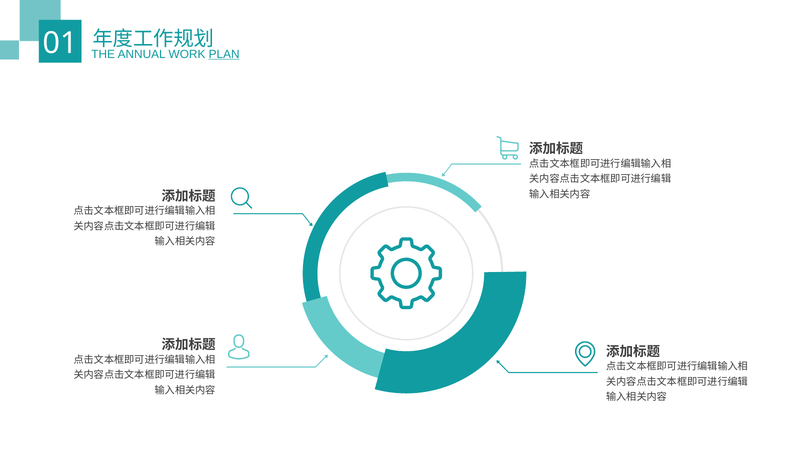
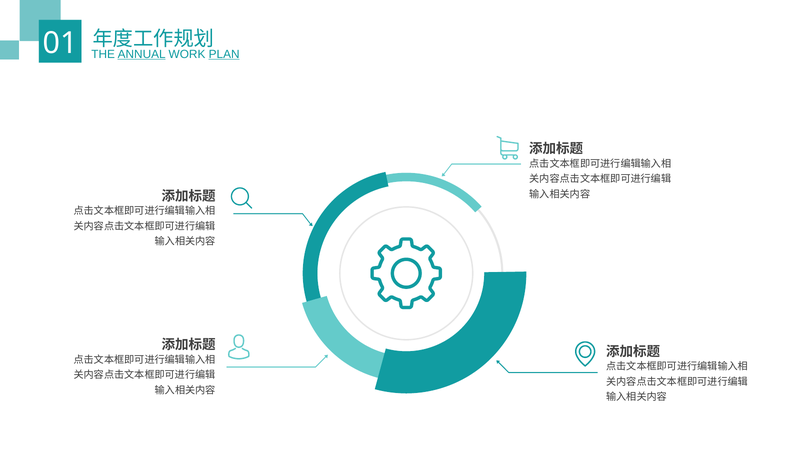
ANNUAL underline: none -> present (142, 54)
